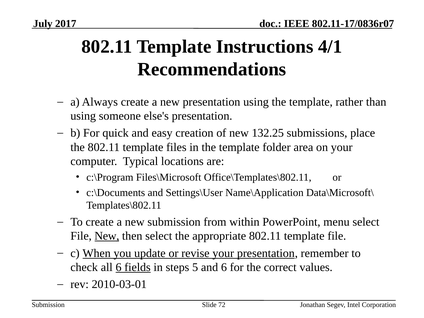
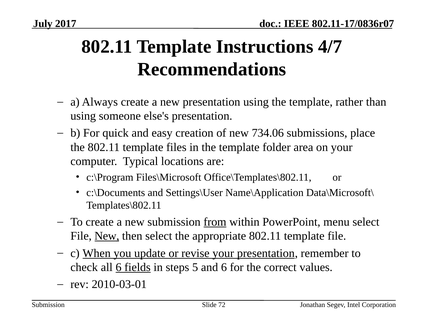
4/1: 4/1 -> 4/7 (330, 47)
132.25: 132.25 -> 734.06 (268, 133)
from underline: none -> present (215, 222)
